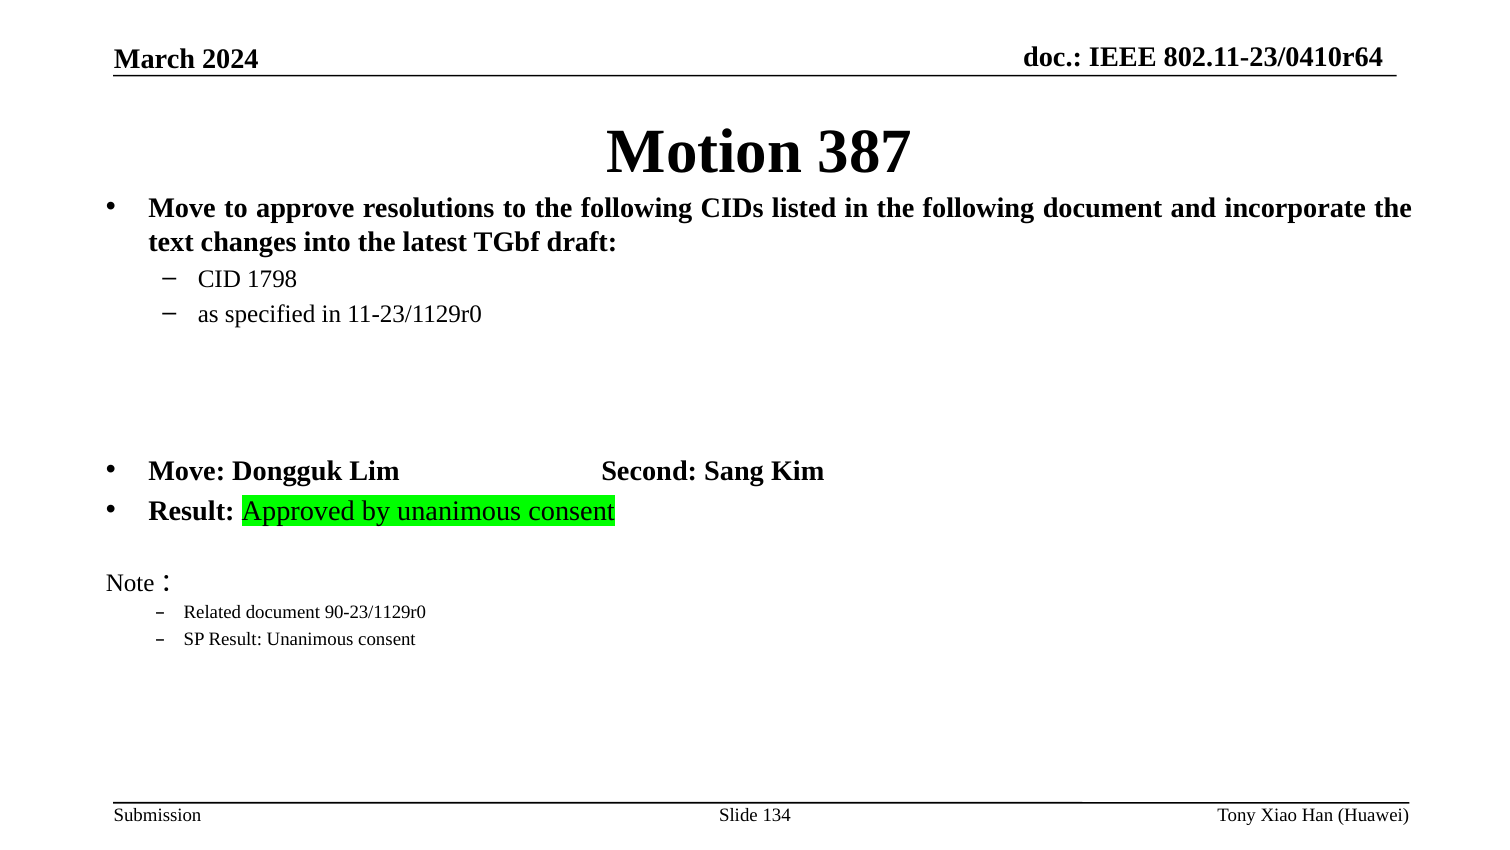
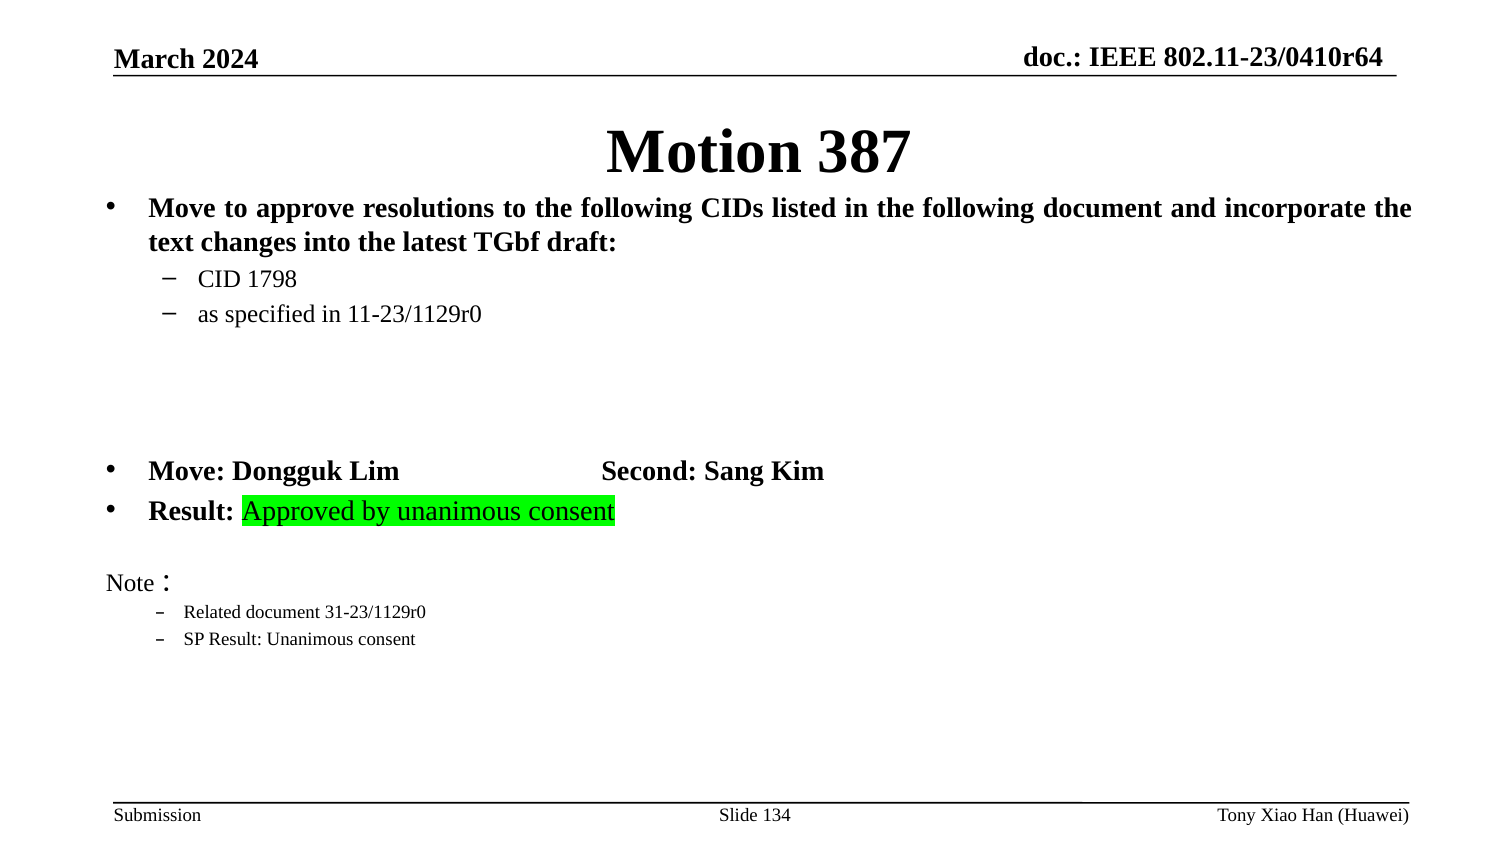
90-23/1129r0: 90-23/1129r0 -> 31-23/1129r0 (375, 612)
